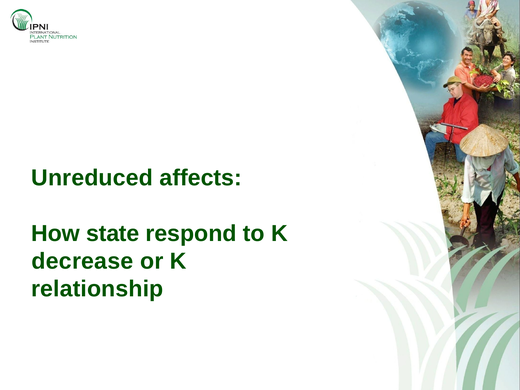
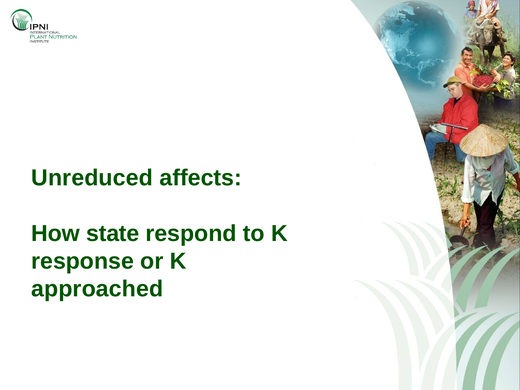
decrease: decrease -> response (83, 261)
relationship: relationship -> approached (97, 289)
